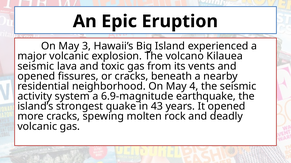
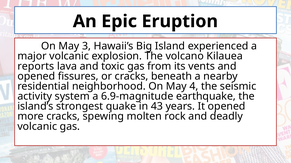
seismic: seismic -> reports (36, 66)
